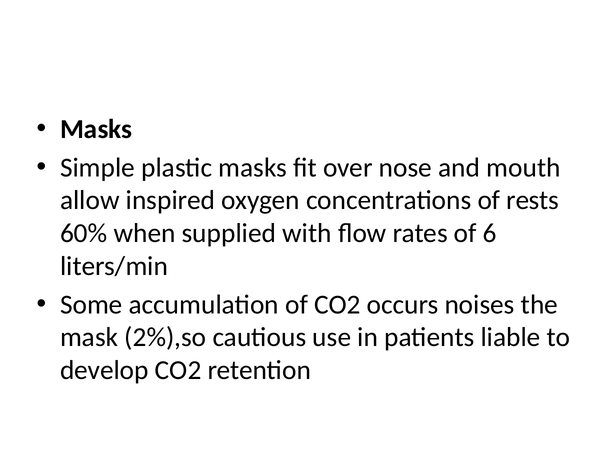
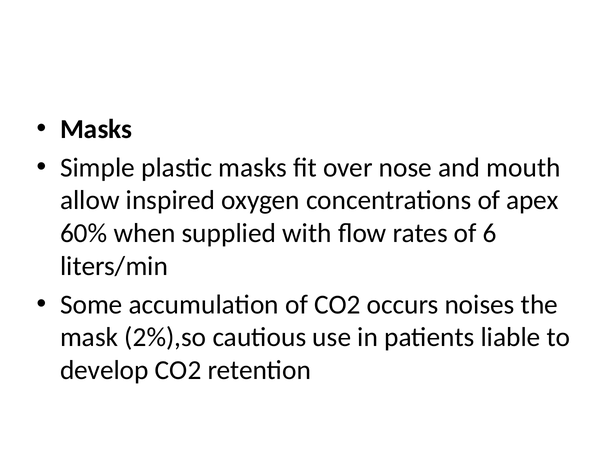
rests: rests -> apex (533, 200)
